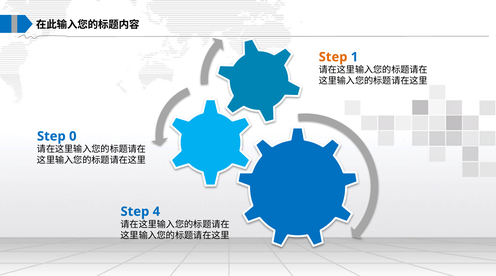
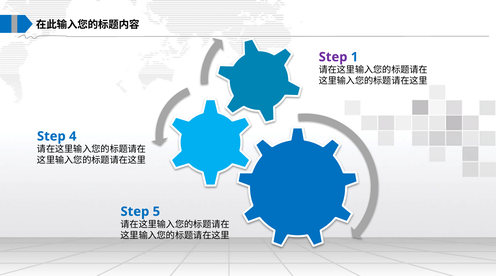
Step colour: orange -> purple (333, 57)
0: 0 -> 4 (73, 136)
4: 4 -> 5 (156, 211)
